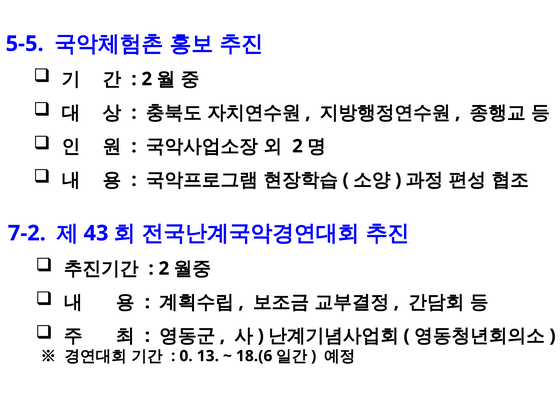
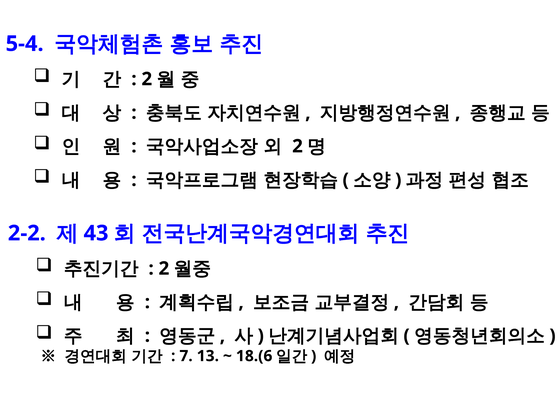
5-5: 5-5 -> 5-4 (25, 44)
7-2: 7-2 -> 2-2 (27, 233)
0: 0 -> 7 (186, 356)
